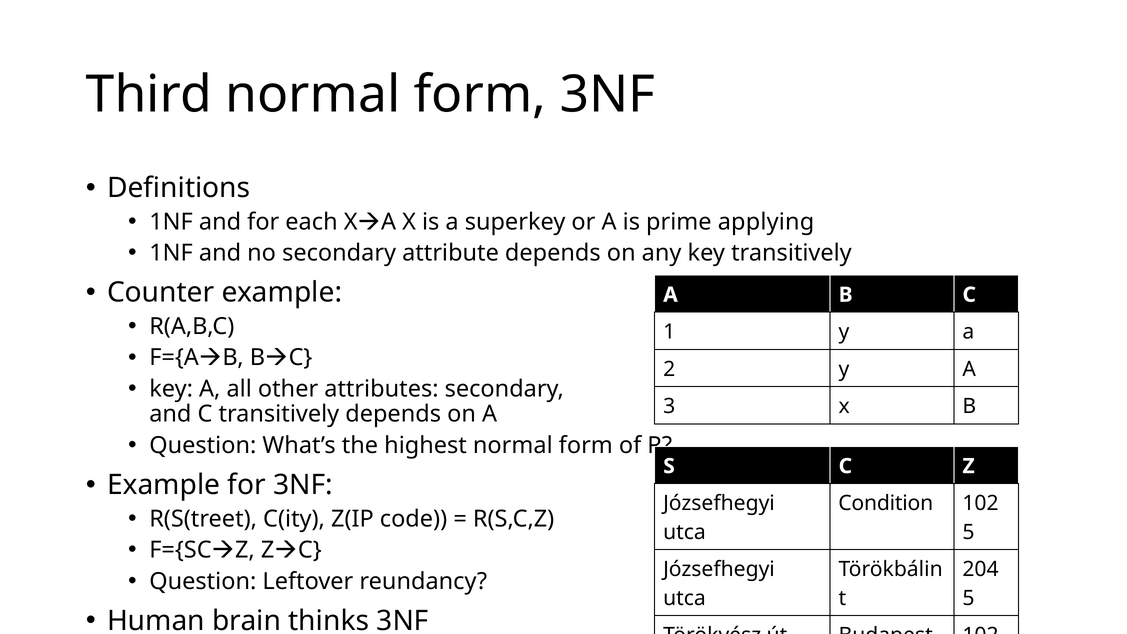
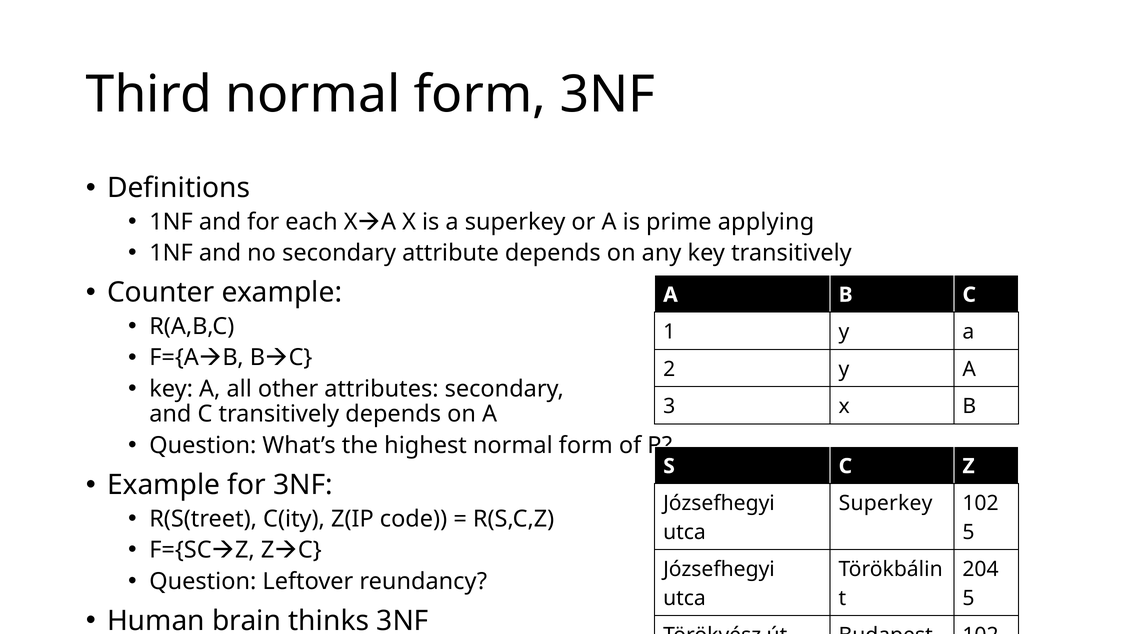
Condition: Condition -> Superkey (886, 503)
